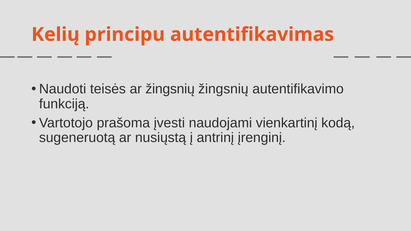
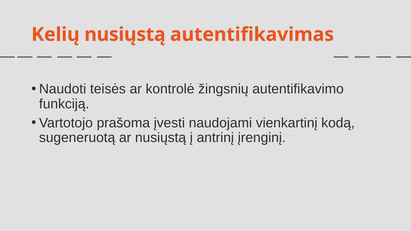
Kelių principu: principu -> nusiųstą (125, 35)
ar žingsnių: žingsnių -> kontrolė (170, 89)
